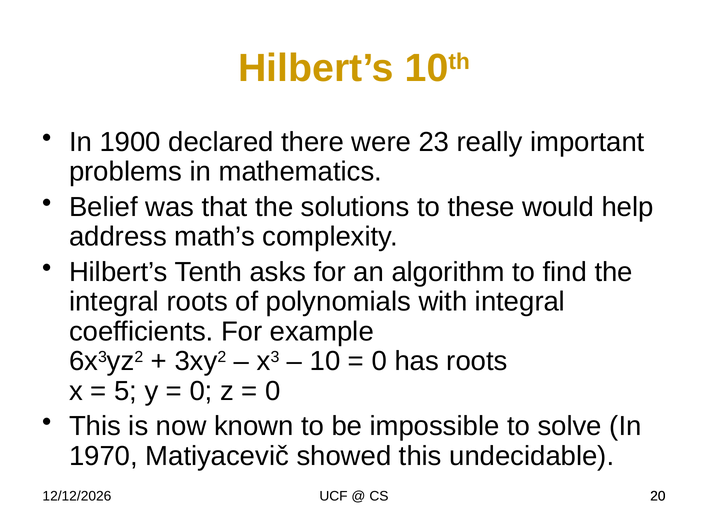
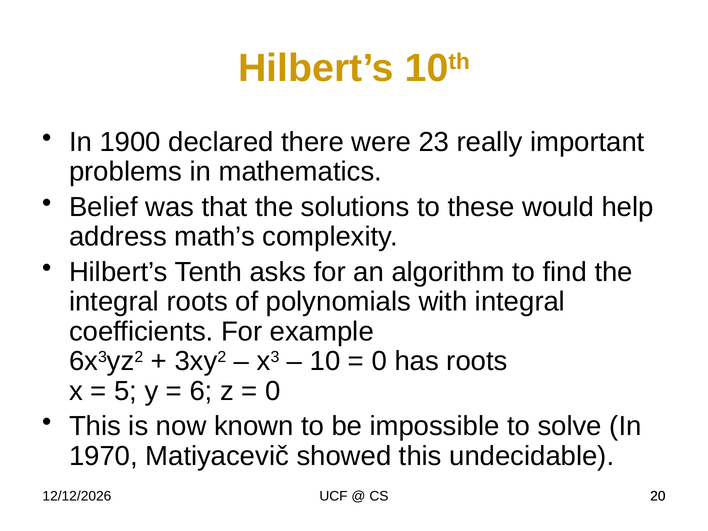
0: 0 -> 6 (201, 391)
